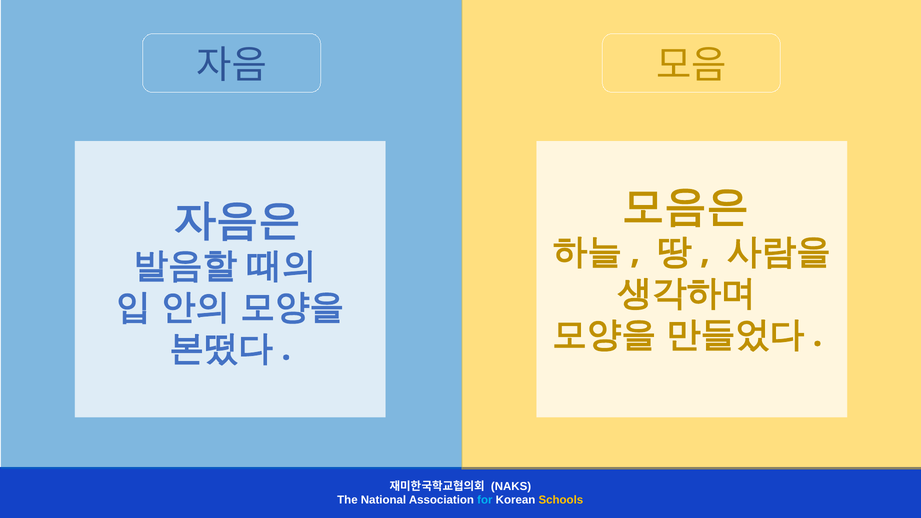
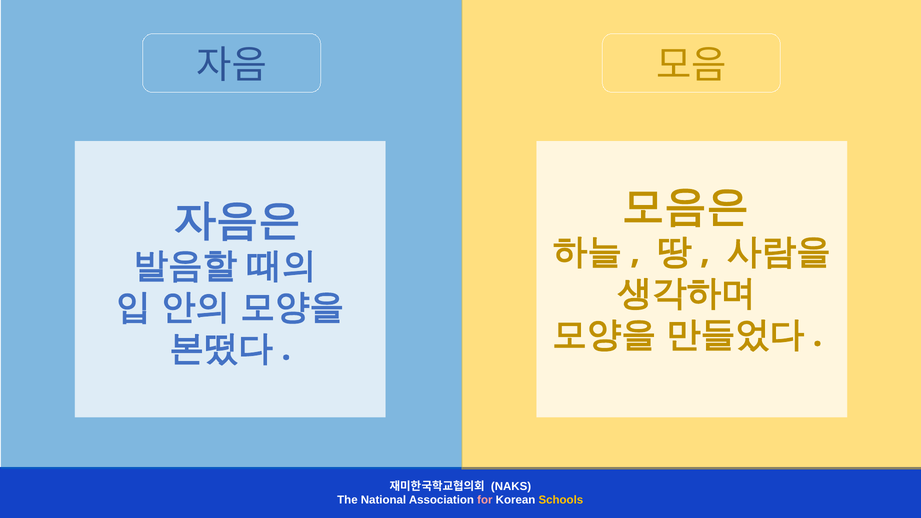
for colour: light blue -> pink (485, 500)
